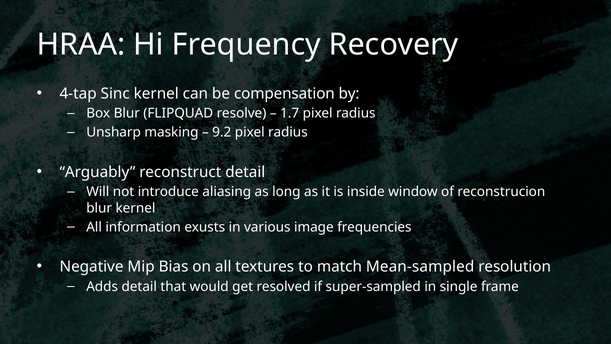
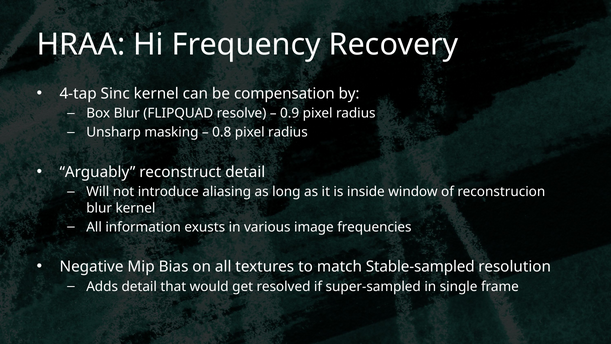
1.7: 1.7 -> 0.9 (290, 113)
9.2: 9.2 -> 0.8 (222, 132)
Mean-sampled: Mean-sampled -> Stable-sampled (420, 266)
